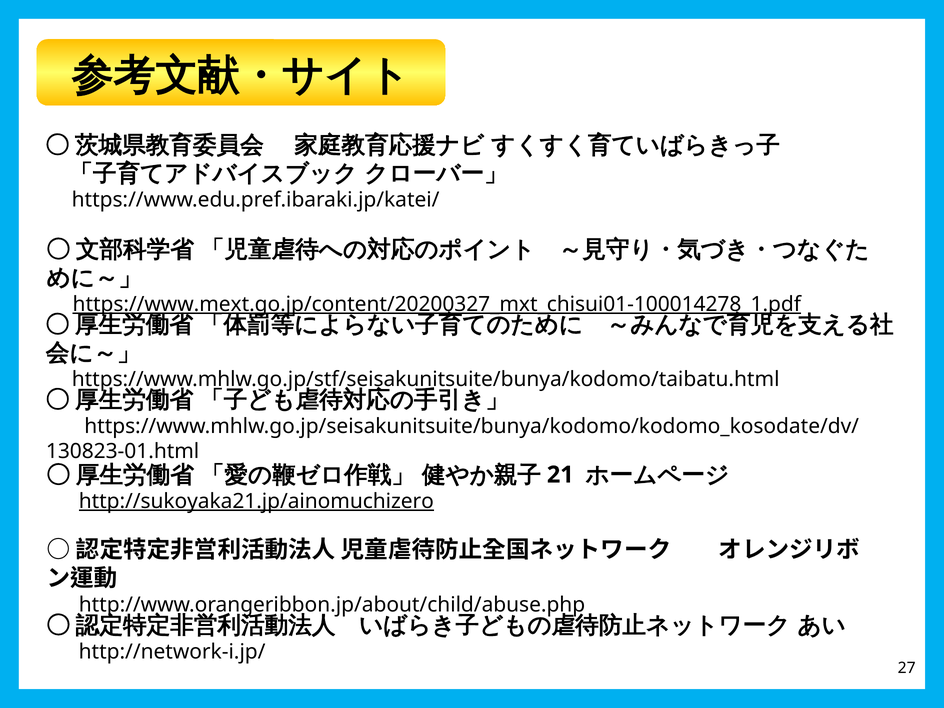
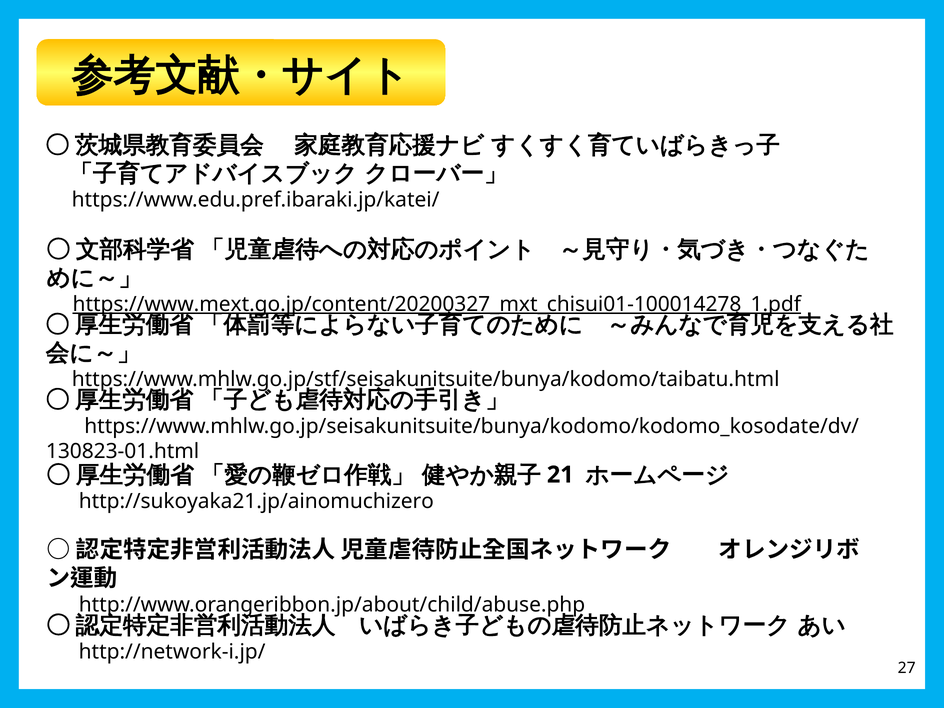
http://sukoyaka21.jp/ainomuchizero underline: present -> none (256, 501)
